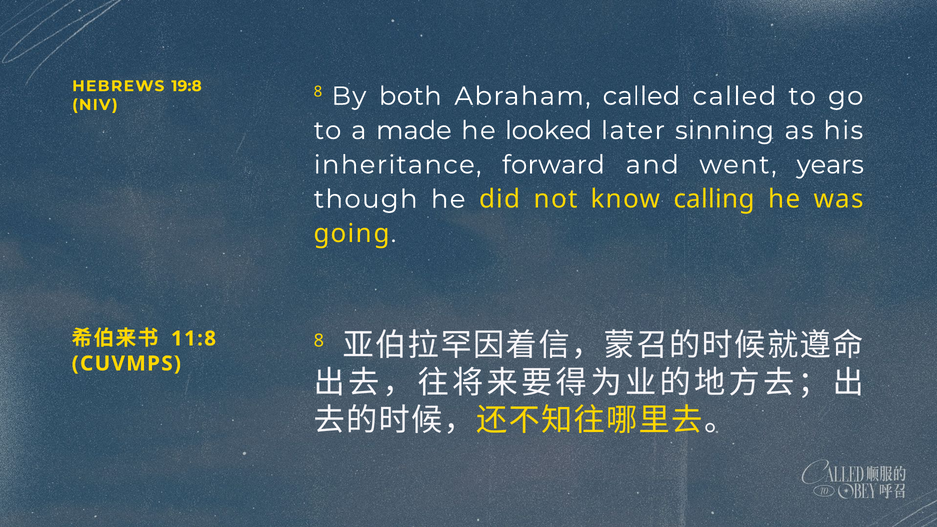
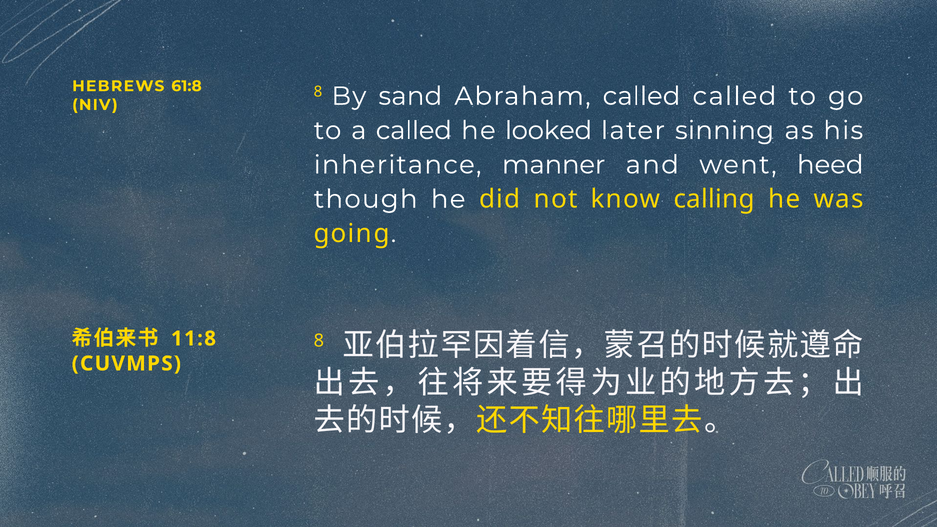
19:8: 19:8 -> 61:8 (187, 86)
both: both -> sand (410, 96)
a made: made -> called (414, 131)
forward: forward -> manner (554, 165)
years: years -> heed (830, 165)
